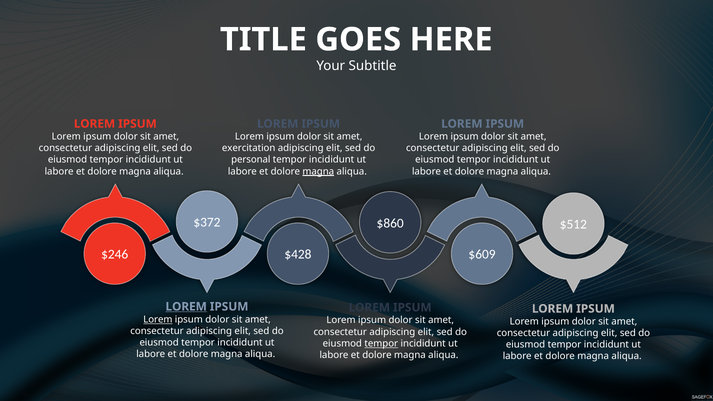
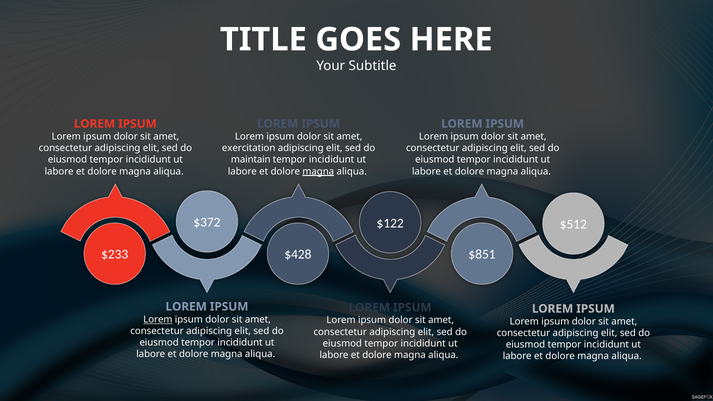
personal: personal -> maintain (251, 160)
$860: $860 -> $122 (390, 223)
$246: $246 -> $233 (115, 255)
$609: $609 -> $851 (482, 255)
LOREM underline: present -> none (186, 307)
tempor underline: present -> none (381, 344)
